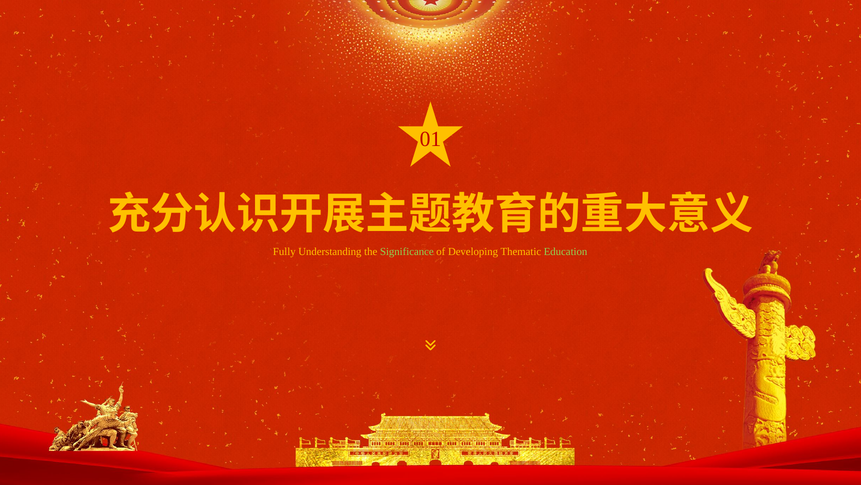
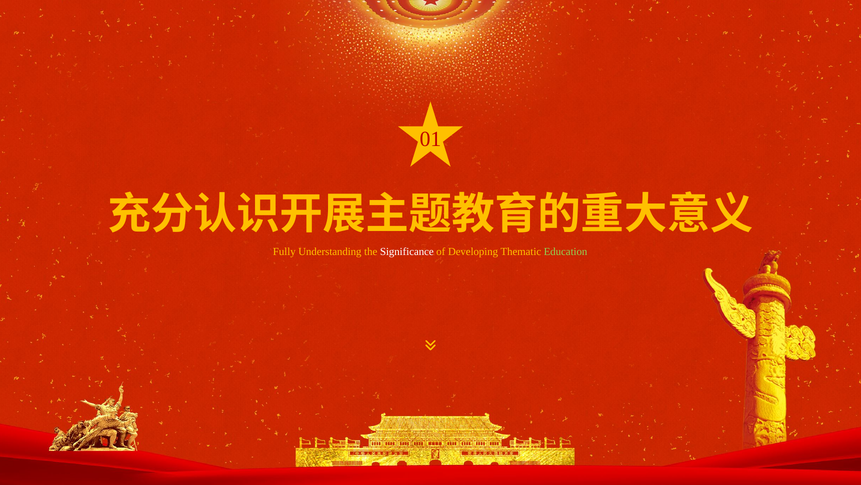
Significance colour: light green -> white (407, 251)
